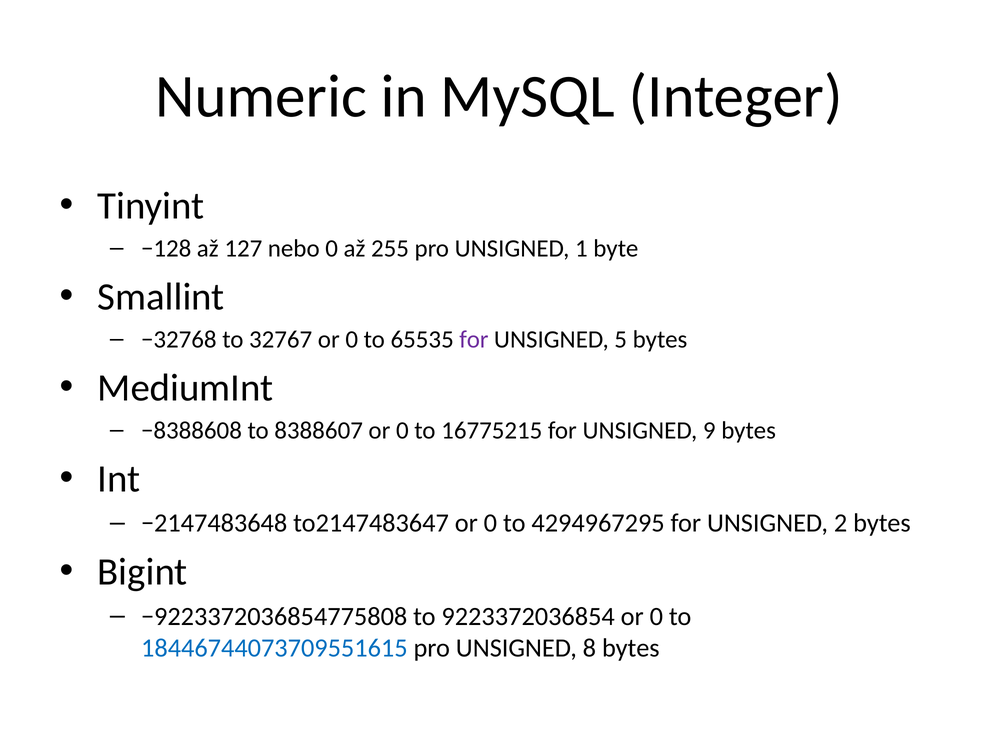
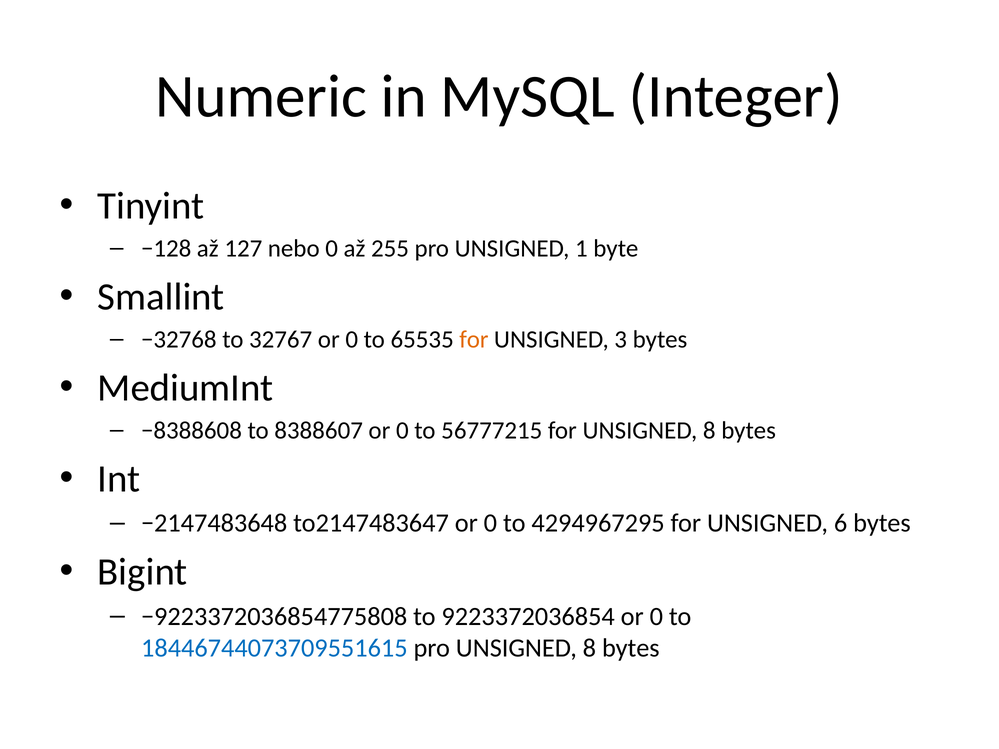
for colour: purple -> orange (474, 340)
5: 5 -> 3 (621, 340)
16775215: 16775215 -> 56777215 (492, 431)
for UNSIGNED 9: 9 -> 8 (709, 431)
2: 2 -> 6 (841, 523)
